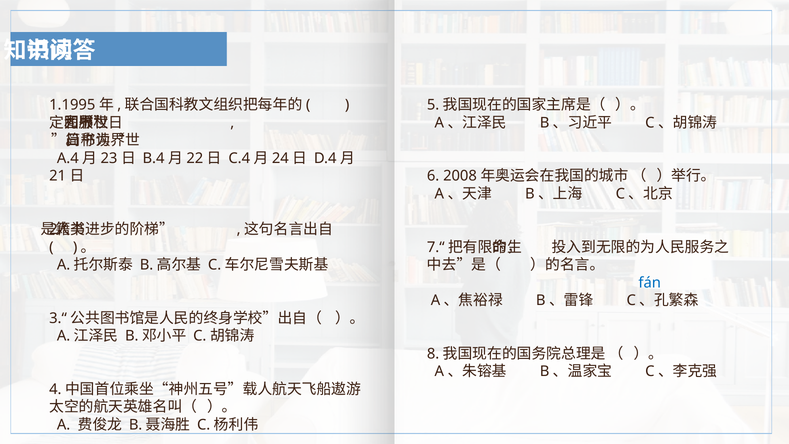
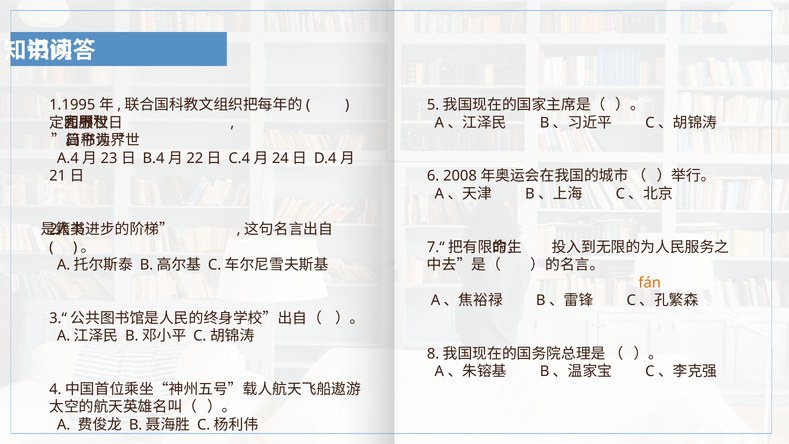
fán colour: blue -> orange (650, 283)
